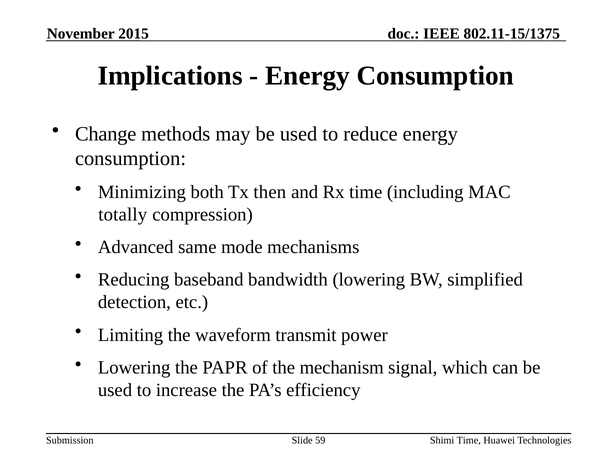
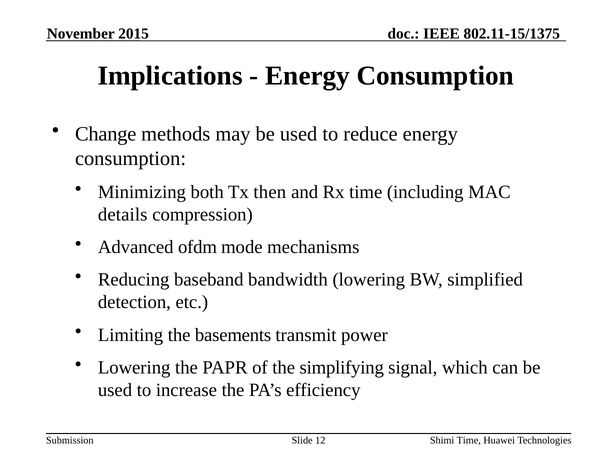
totally: totally -> details (123, 215)
same: same -> ofdm (197, 247)
waveform: waveform -> basements (233, 335)
mechanism: mechanism -> simplifying (342, 368)
59: 59 -> 12 (320, 440)
